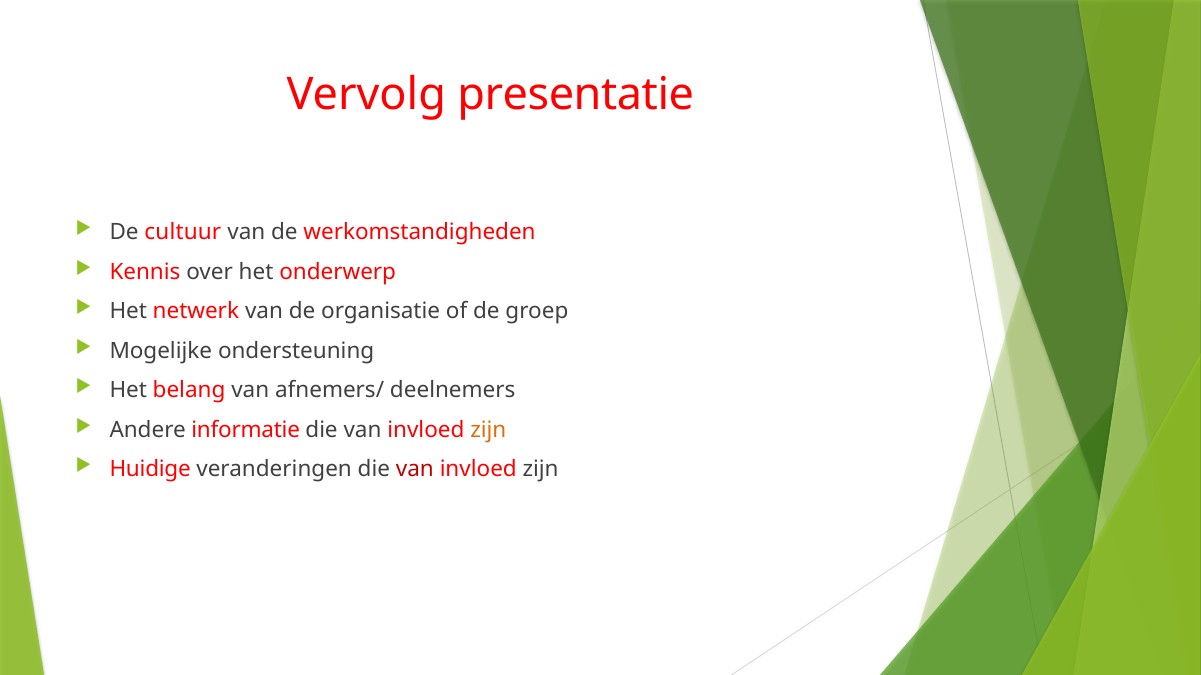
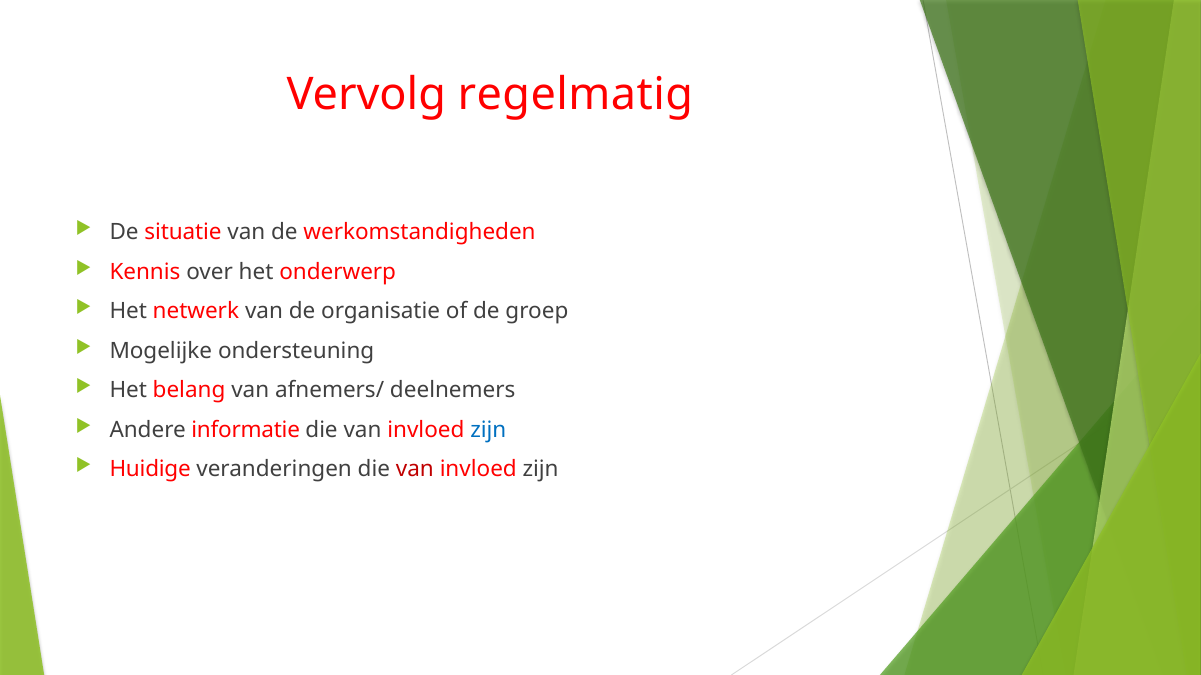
presentatie: presentatie -> regelmatig (575, 95)
cultuur: cultuur -> situatie (183, 232)
zijn colour: orange -> blue (488, 430)
